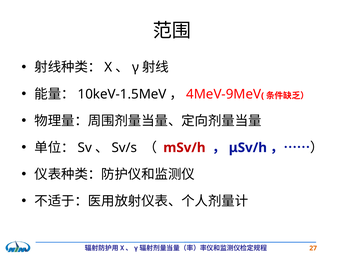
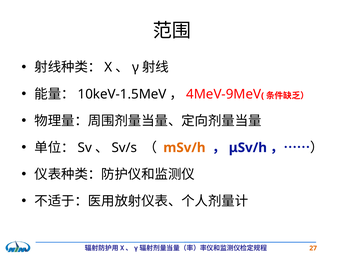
mSv/h colour: red -> orange (184, 148)
